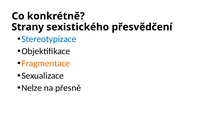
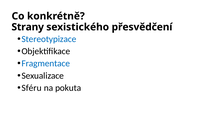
Fragmentace colour: orange -> blue (46, 64)
Nelze: Nelze -> Sféru (32, 88)
přesně: přesně -> pokuta (68, 88)
